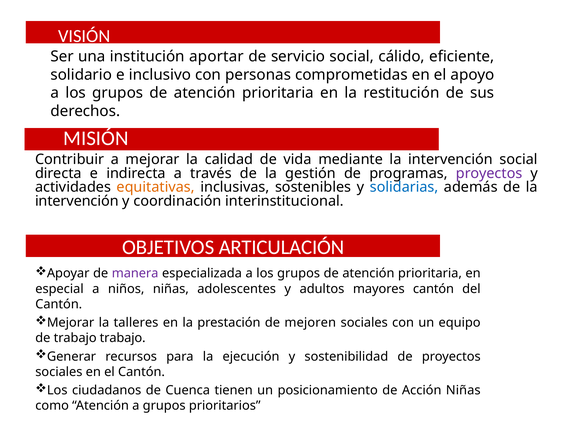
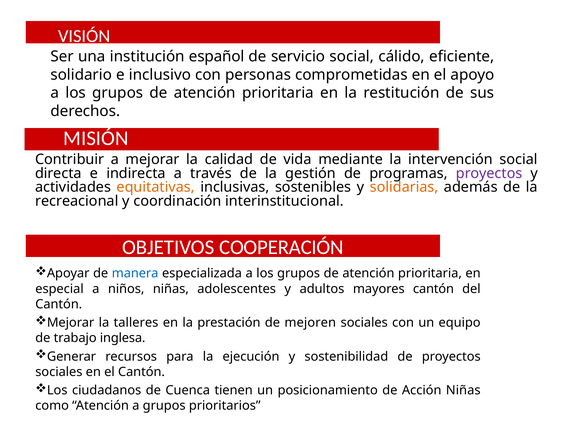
aportar: aportar -> español (217, 56)
solidarias colour: blue -> orange (404, 187)
intervención: intervención -> recreacional (77, 201)
ARTICULACIÓN: ARTICULACIÓN -> COOPERACIÓN (281, 248)
manera colour: purple -> blue (135, 274)
trabajo trabajo: trabajo -> inglesa (123, 338)
